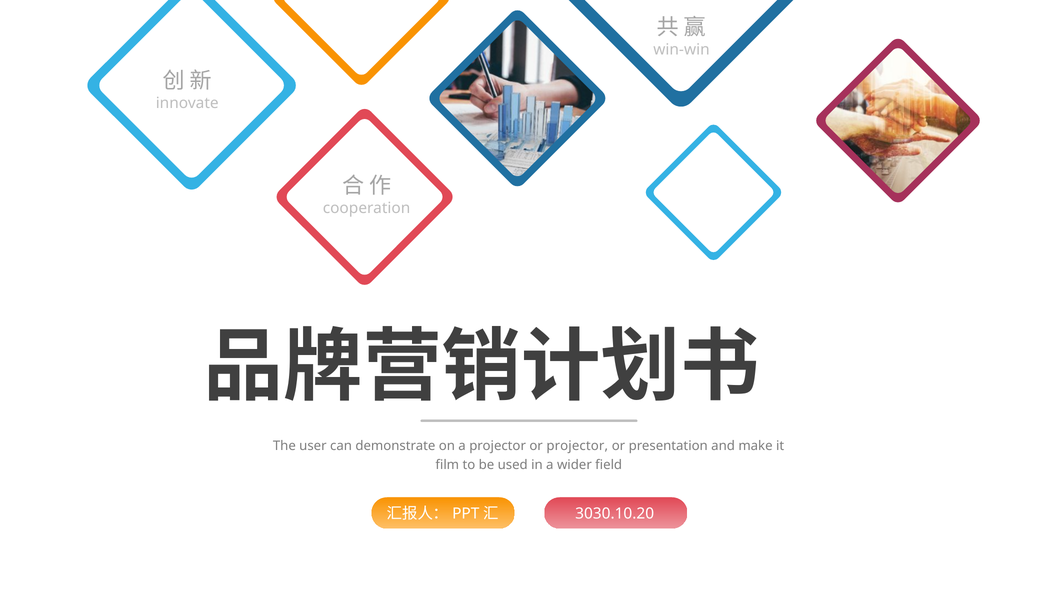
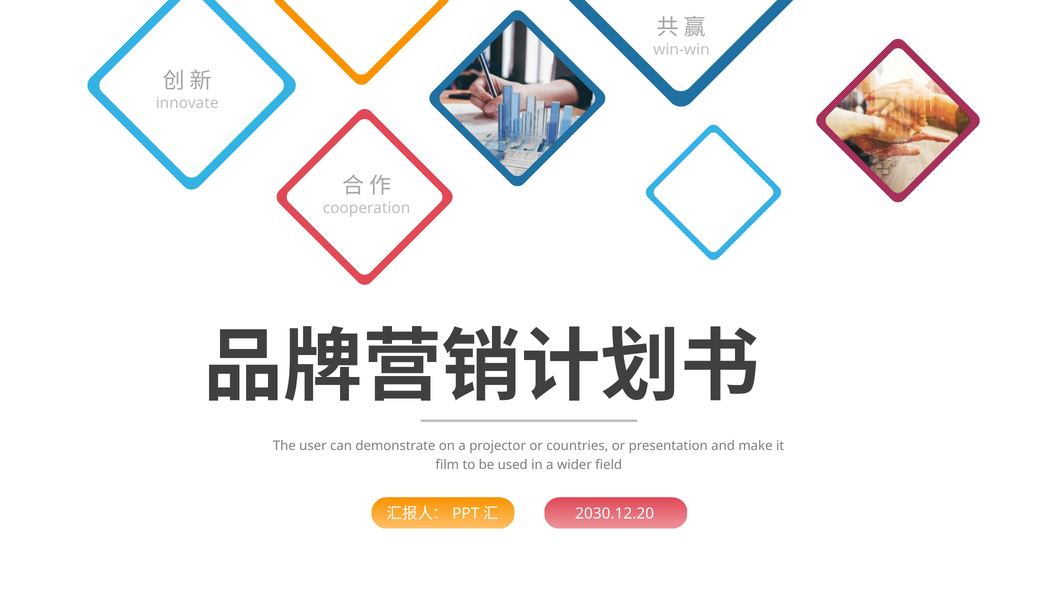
or projector: projector -> countries (577, 446)
3030.10.20: 3030.10.20 -> 2030.12.20 (615, 514)
